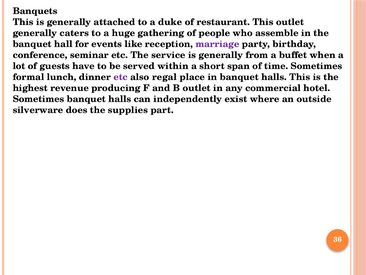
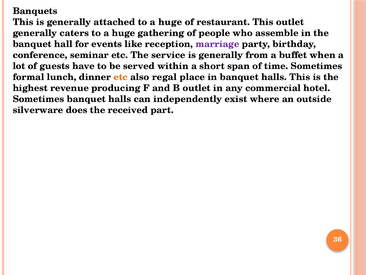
attached to a duke: duke -> huge (170, 22)
etc colour: purple -> orange (121, 77)
supplies: supplies -> received (128, 110)
